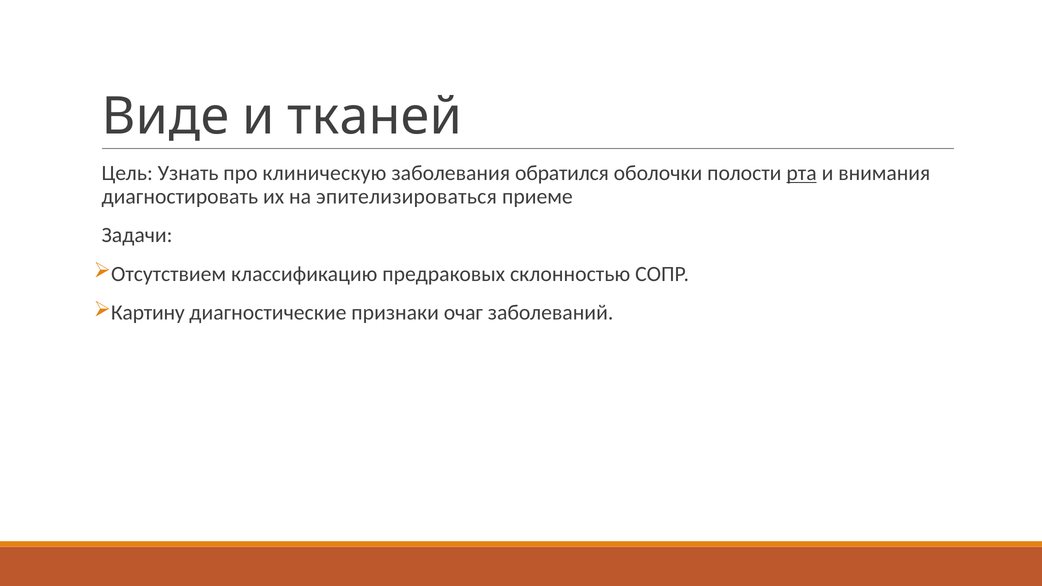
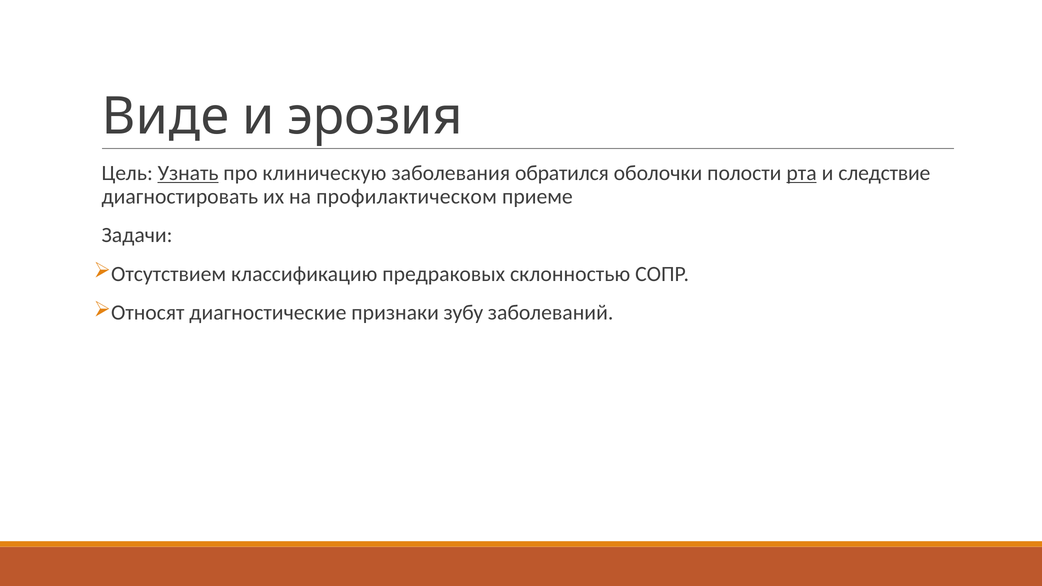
тканей: тканей -> эрозия (375, 117)
Узнать underline: none -> present (188, 173)
внимания: внимания -> следствие (884, 173)
эпителизироваться: эпителизироваться -> профилактическом (406, 197)
Картину: Картину -> Относят (148, 313)
очаг: очаг -> зубу (463, 313)
